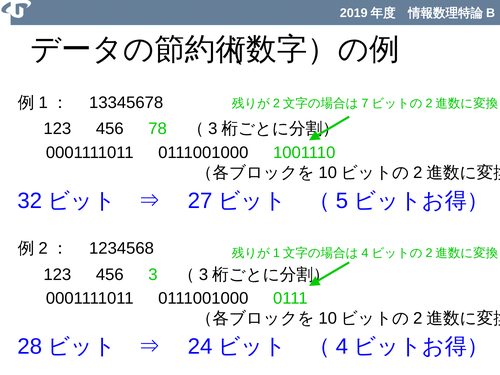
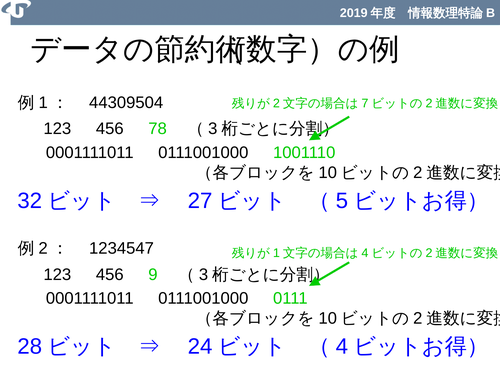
13345678: 13345678 -> 44309504 (126, 103)
1234568: 1234568 -> 1234547 (121, 248)
456 3: 3 -> 9 (153, 275)
